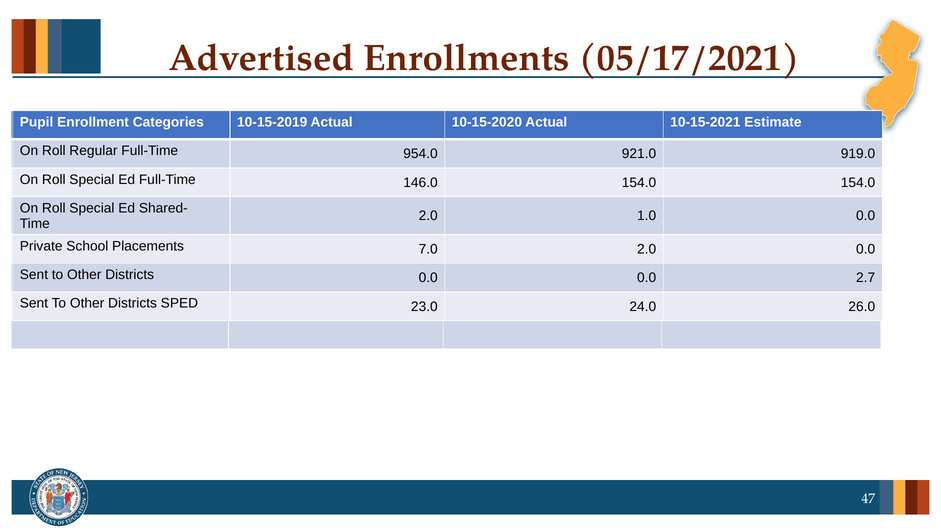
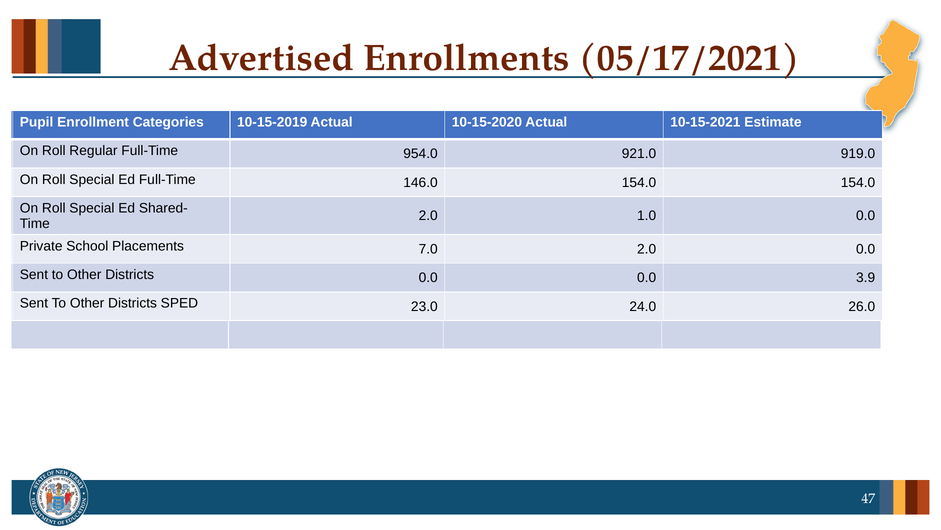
2.7: 2.7 -> 3.9 (866, 277)
